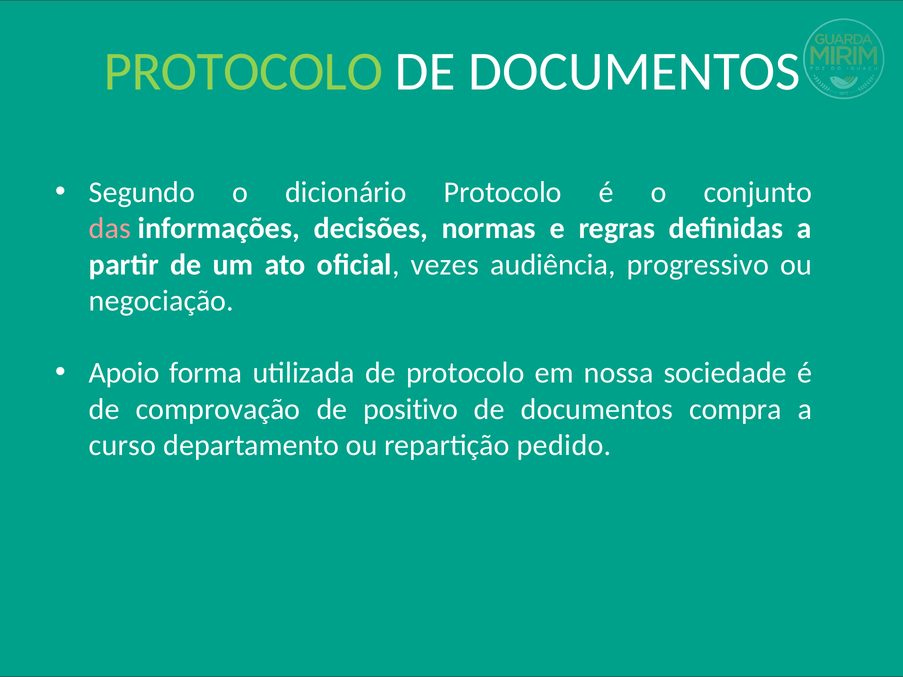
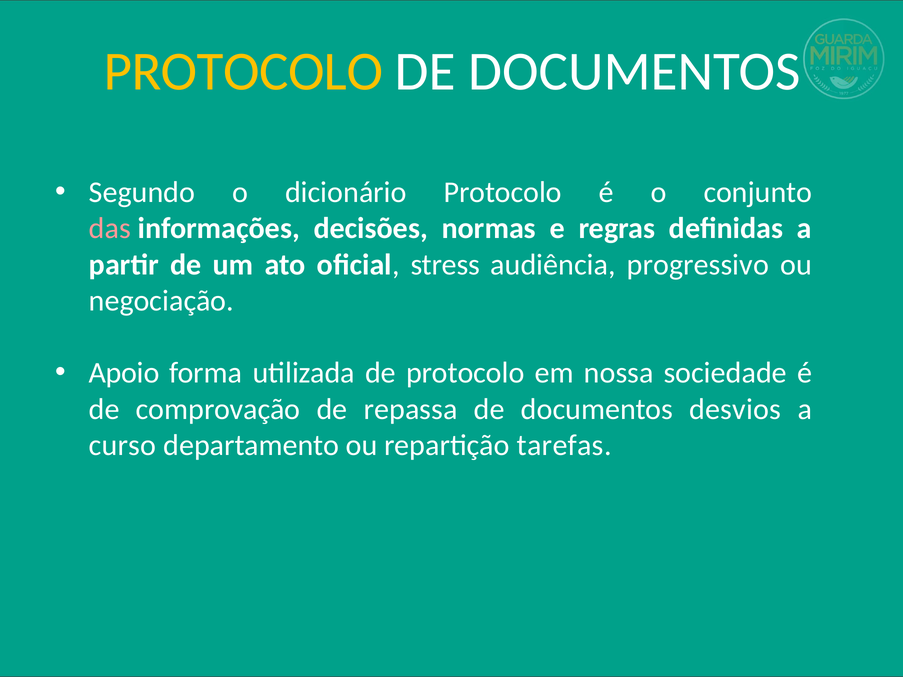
PROTOCOLO colour: light green -> yellow (243, 72)
vezes: vezes -> stress (445, 265)
positivo: positivo -> repassa (411, 409)
compra: compra -> desvios (735, 409)
pedido: pedido -> tarefas (564, 445)
